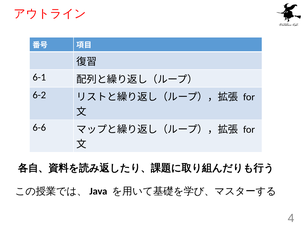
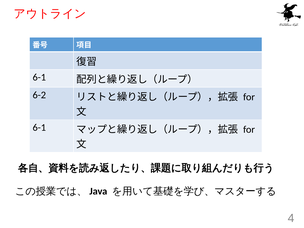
6-6: 6-6 -> 6-1 (39, 127)
